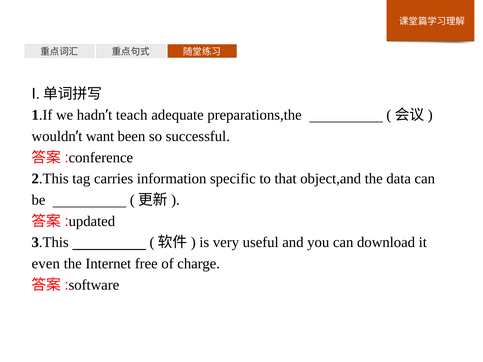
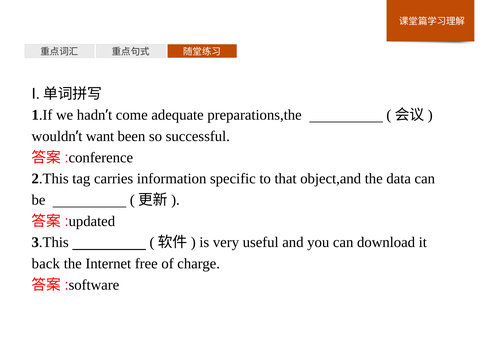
teach: teach -> come (132, 115)
even: even -> back (46, 264)
